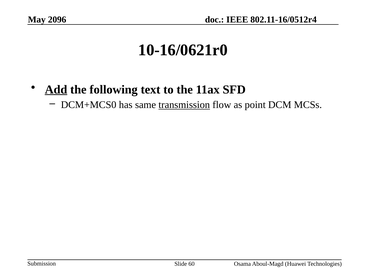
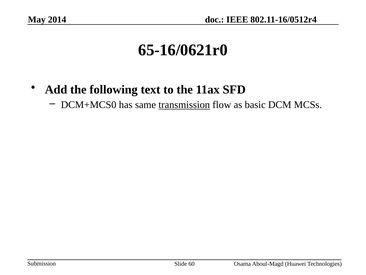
2096: 2096 -> 2014 (57, 20)
10-16/0621r0: 10-16/0621r0 -> 65-16/0621r0 (183, 50)
Add underline: present -> none (56, 89)
point: point -> basic (255, 105)
